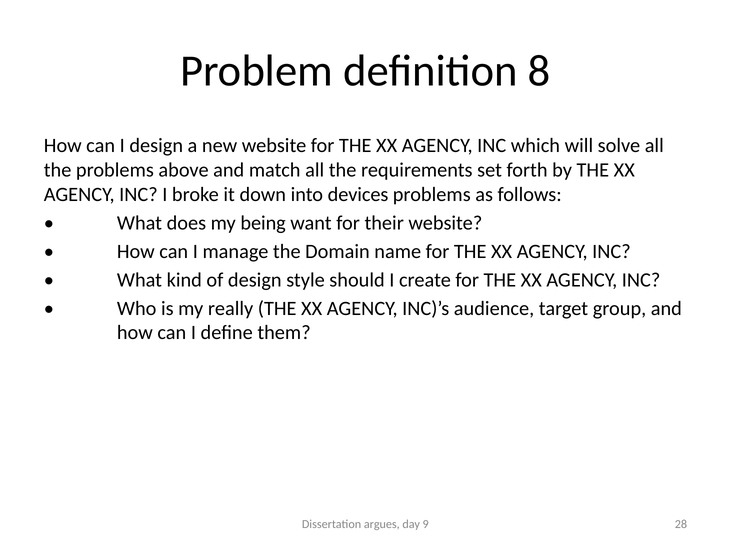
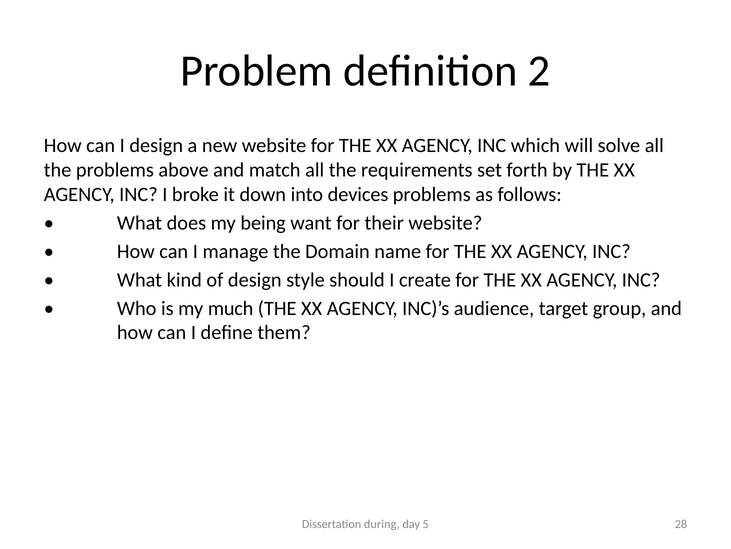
8: 8 -> 2 (539, 71)
really: really -> much (231, 308)
argues: argues -> during (382, 523)
9: 9 -> 5 (426, 523)
